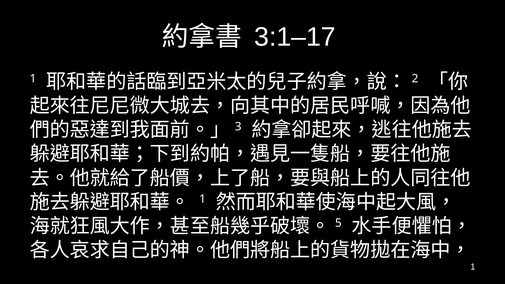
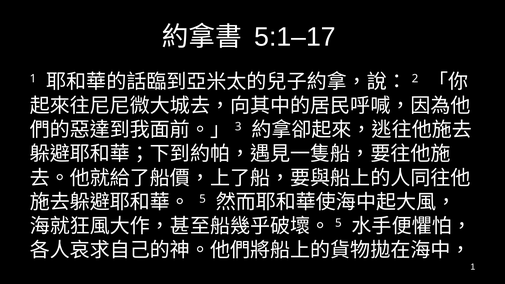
3:1–17: 3:1–17 -> 5:1–17 (295, 37)
1: 1 -> 5 (203, 199)
